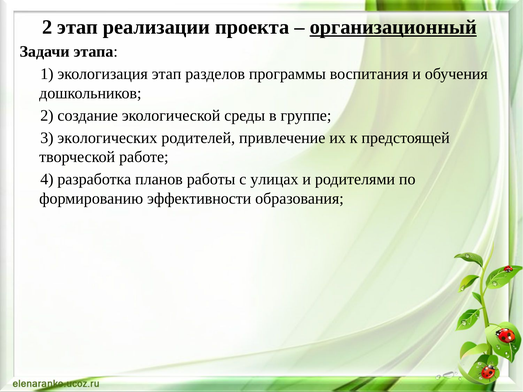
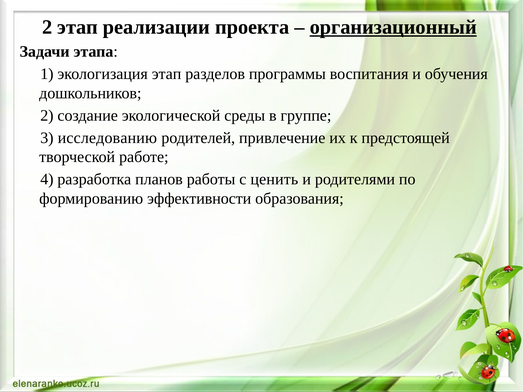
экологических: экологических -> исследованию (107, 138)
улицах: улицах -> ценить (274, 180)
